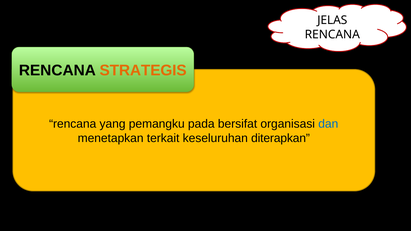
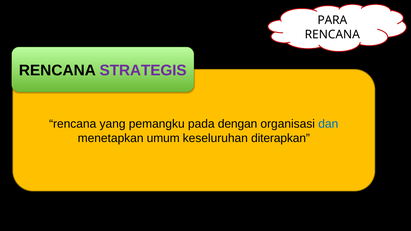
JELAS: JELAS -> PARA (332, 20)
STRATEGIS colour: orange -> purple (143, 71)
bersifat: bersifat -> dengan (238, 124)
terkait: terkait -> umum (163, 138)
